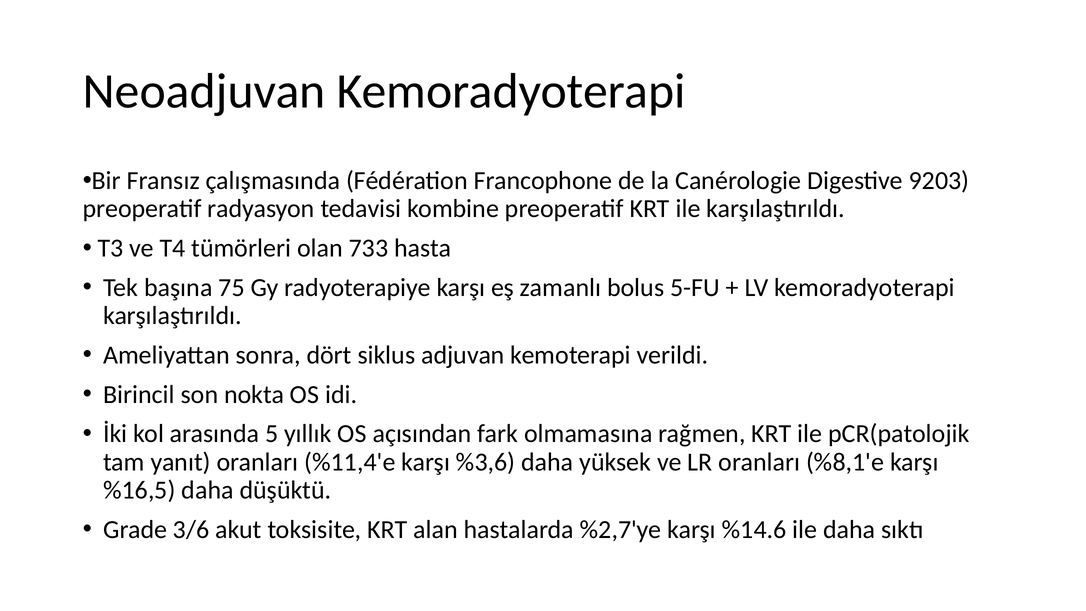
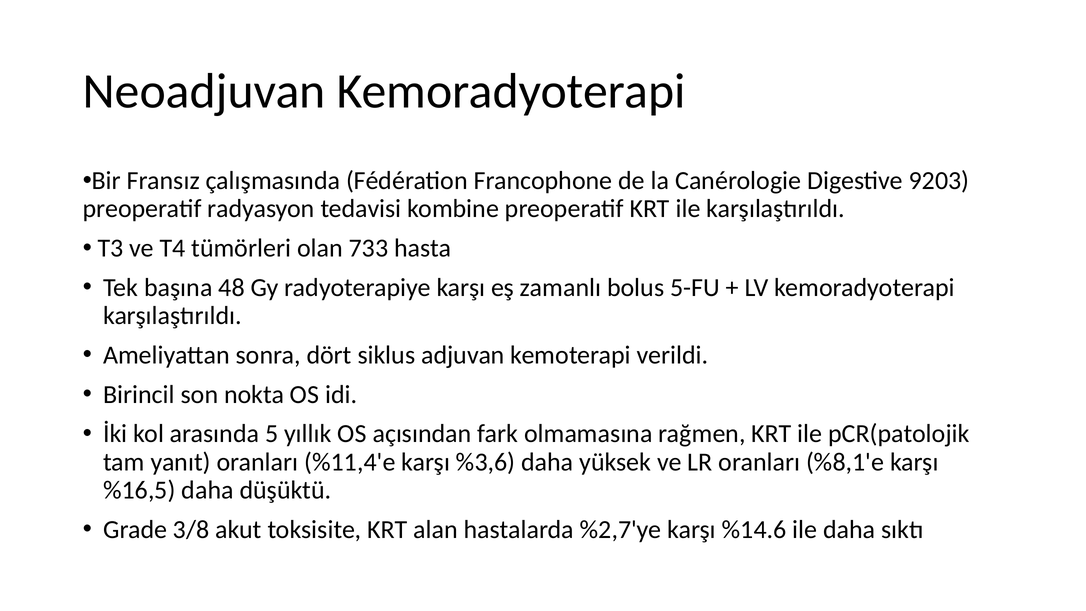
75: 75 -> 48 (232, 287)
3/6: 3/6 -> 3/8 (191, 529)
